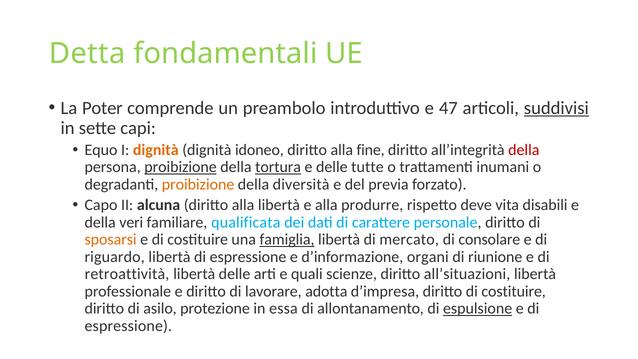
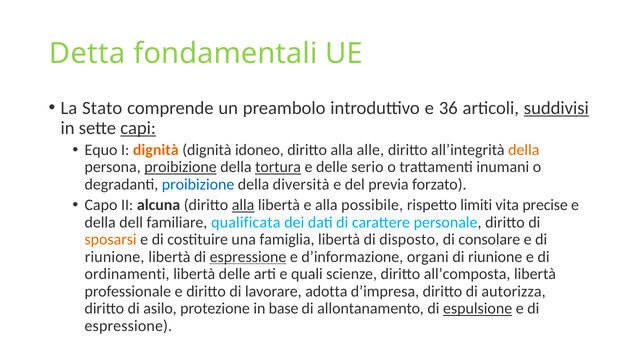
Poter: Poter -> Stato (102, 108)
47: 47 -> 36 (448, 108)
capi underline: none -> present (138, 128)
fine: fine -> alle (370, 150)
della colour: red -> orange (524, 150)
tutte: tutte -> serio (367, 167)
proibizione colour: orange -> blue (198, 184)
alla underline: none -> present (243, 205)
produrre: produrre -> possibile (372, 205)
deve: deve -> limiti (476, 205)
disabili: disabili -> precise (545, 205)
veri: veri -> dell (131, 222)
famiglia underline: present -> none (287, 240)
mercato: mercato -> disposto (409, 240)
riguardo: riguardo -> riunione (115, 257)
espressione underline: none -> present (248, 257)
retroattività: retroattività -> ordinamenti (127, 274)
all’situazioni: all’situazioni -> all’composta (467, 274)
diritto di costituire: costituire -> autorizza (514, 291)
essa: essa -> base (284, 308)
